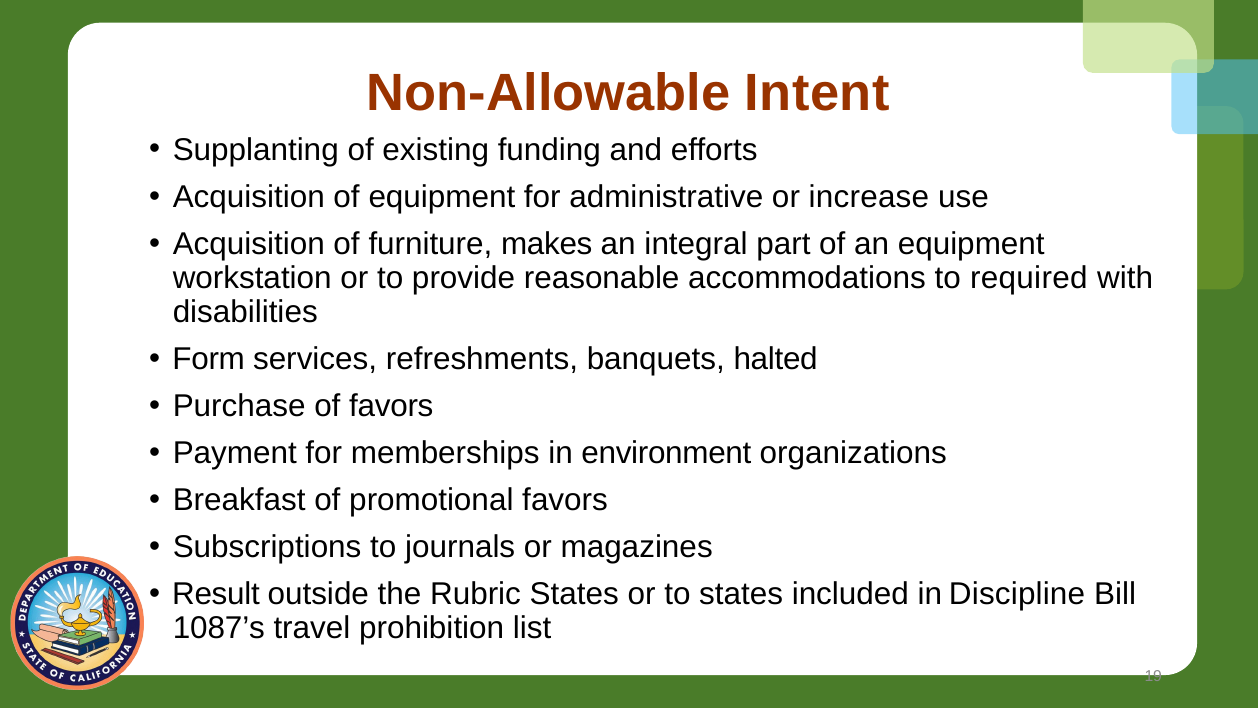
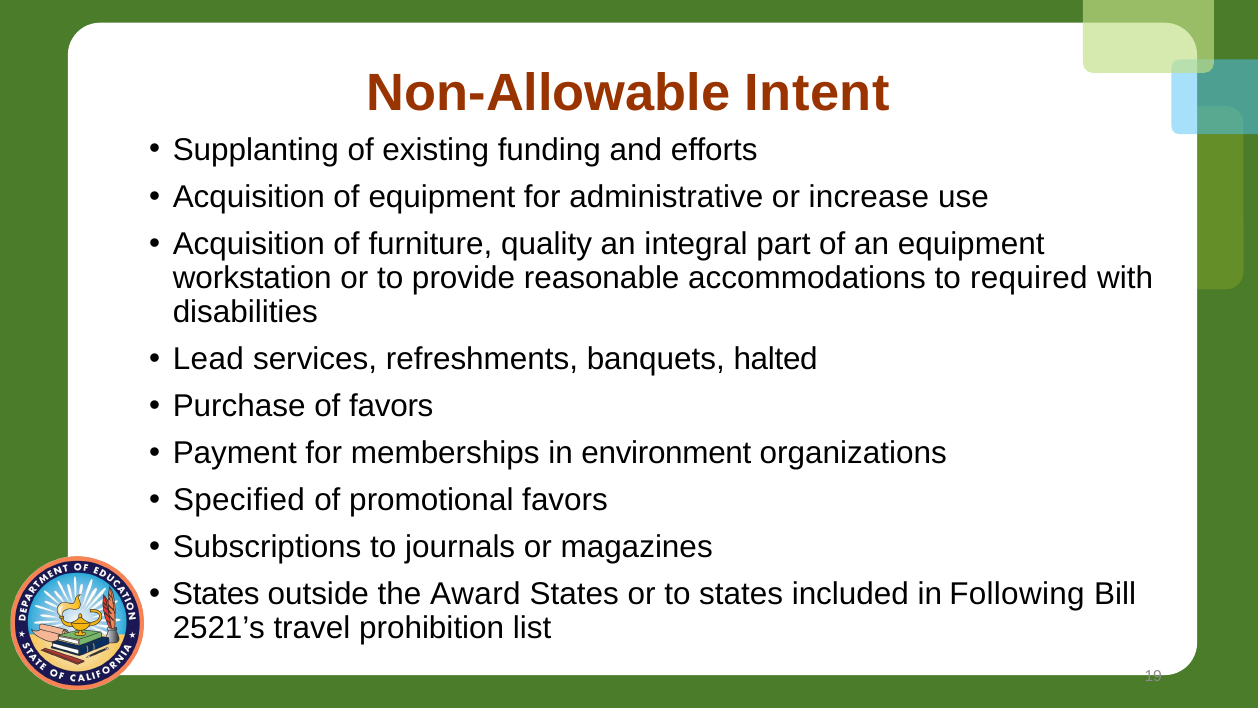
makes: makes -> quality (547, 244)
Form: Form -> Lead (208, 359)
Breakfast: Breakfast -> Specified (239, 500)
Result: Result -> States (216, 594)
Rubric: Rubric -> Award (475, 594)
Discipline: Discipline -> Following (1017, 594)
1087’s: 1087’s -> 2521’s (219, 628)
